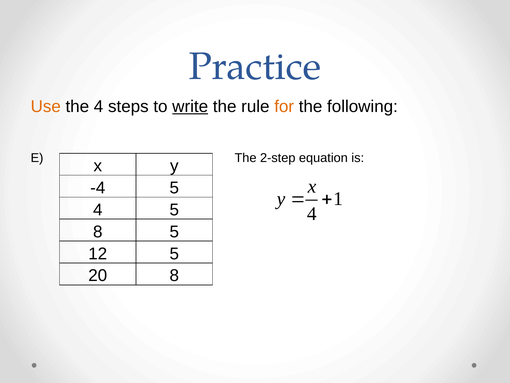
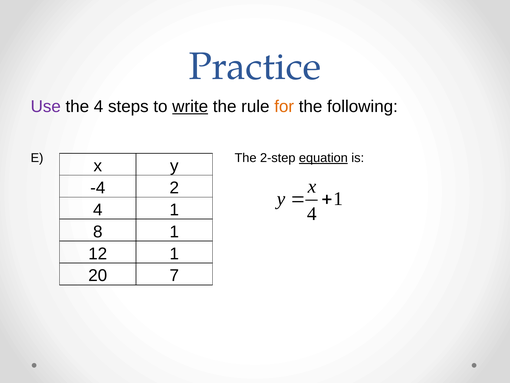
Use colour: orange -> purple (46, 106)
equation underline: none -> present (323, 158)
-4 5: 5 -> 2 (174, 188)
4 5: 5 -> 1 (174, 209)
8 5: 5 -> 1 (174, 231)
12 5: 5 -> 1 (174, 253)
20 8: 8 -> 7 (174, 275)
